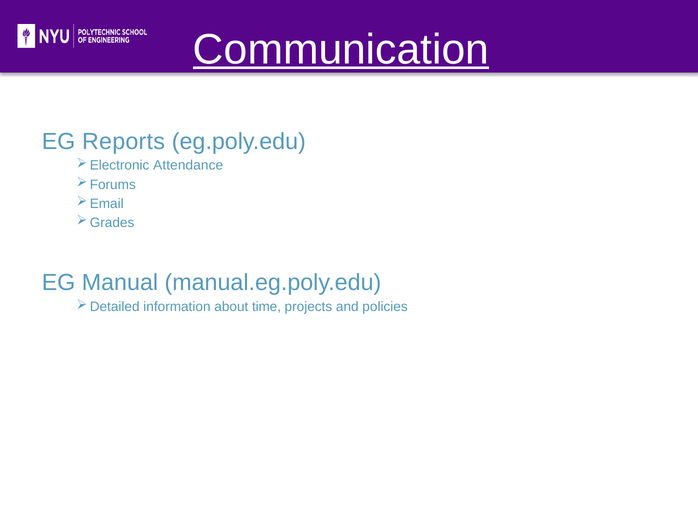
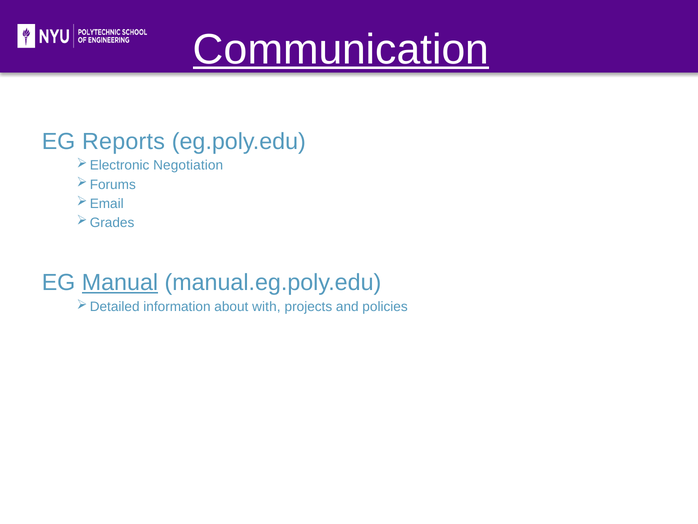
Attendance: Attendance -> Negotiation (188, 165)
Manual underline: none -> present (120, 282)
time: time -> with (266, 307)
